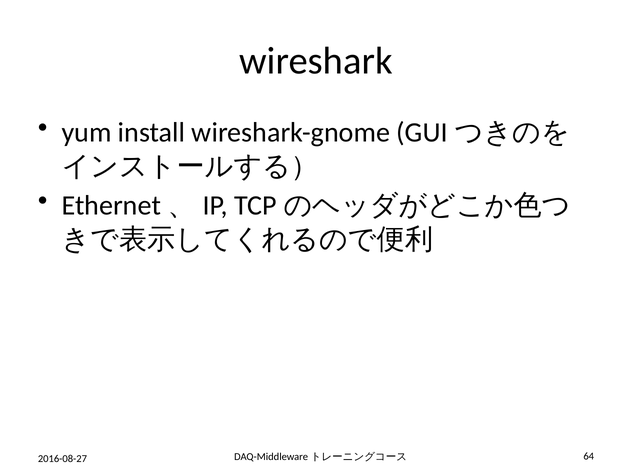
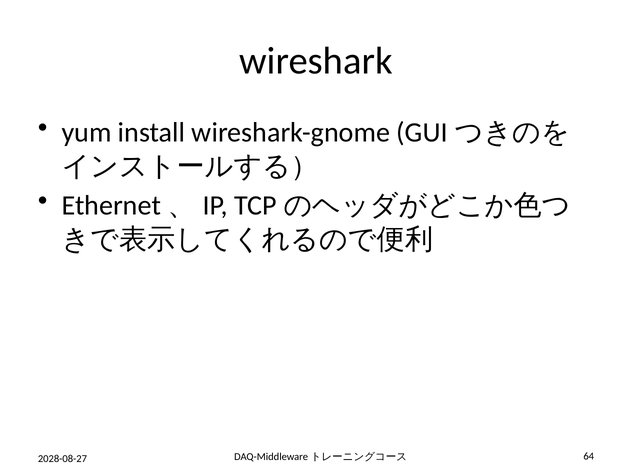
2016-08-27: 2016-08-27 -> 2028-08-27 (62, 459)
